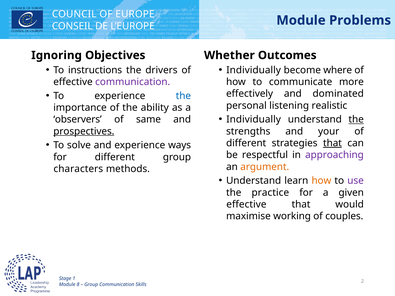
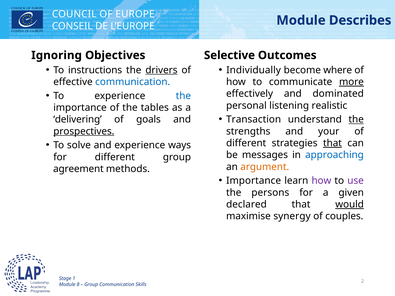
Problems: Problems -> Describes (360, 20)
Whether: Whether -> Selective (229, 55)
drivers underline: none -> present (161, 70)
communication colour: purple -> blue (133, 82)
more underline: none -> present (351, 82)
ability: ability -> tables (155, 108)
Individually: Individually -> Transaction (254, 120)
observers: observers -> delivering (78, 120)
same: same -> goals (148, 120)
respectful: respectful -> messages (265, 155)
approaching colour: purple -> blue (334, 155)
characters: characters -> agreement (78, 169)
Understand: Understand -> Importance (254, 181)
how colour: orange -> purple (321, 181)
practice: practice -> persons (270, 193)
effective: effective -> declared (246, 205)
would underline: none -> present (350, 205)
working: working -> synergy (292, 216)
